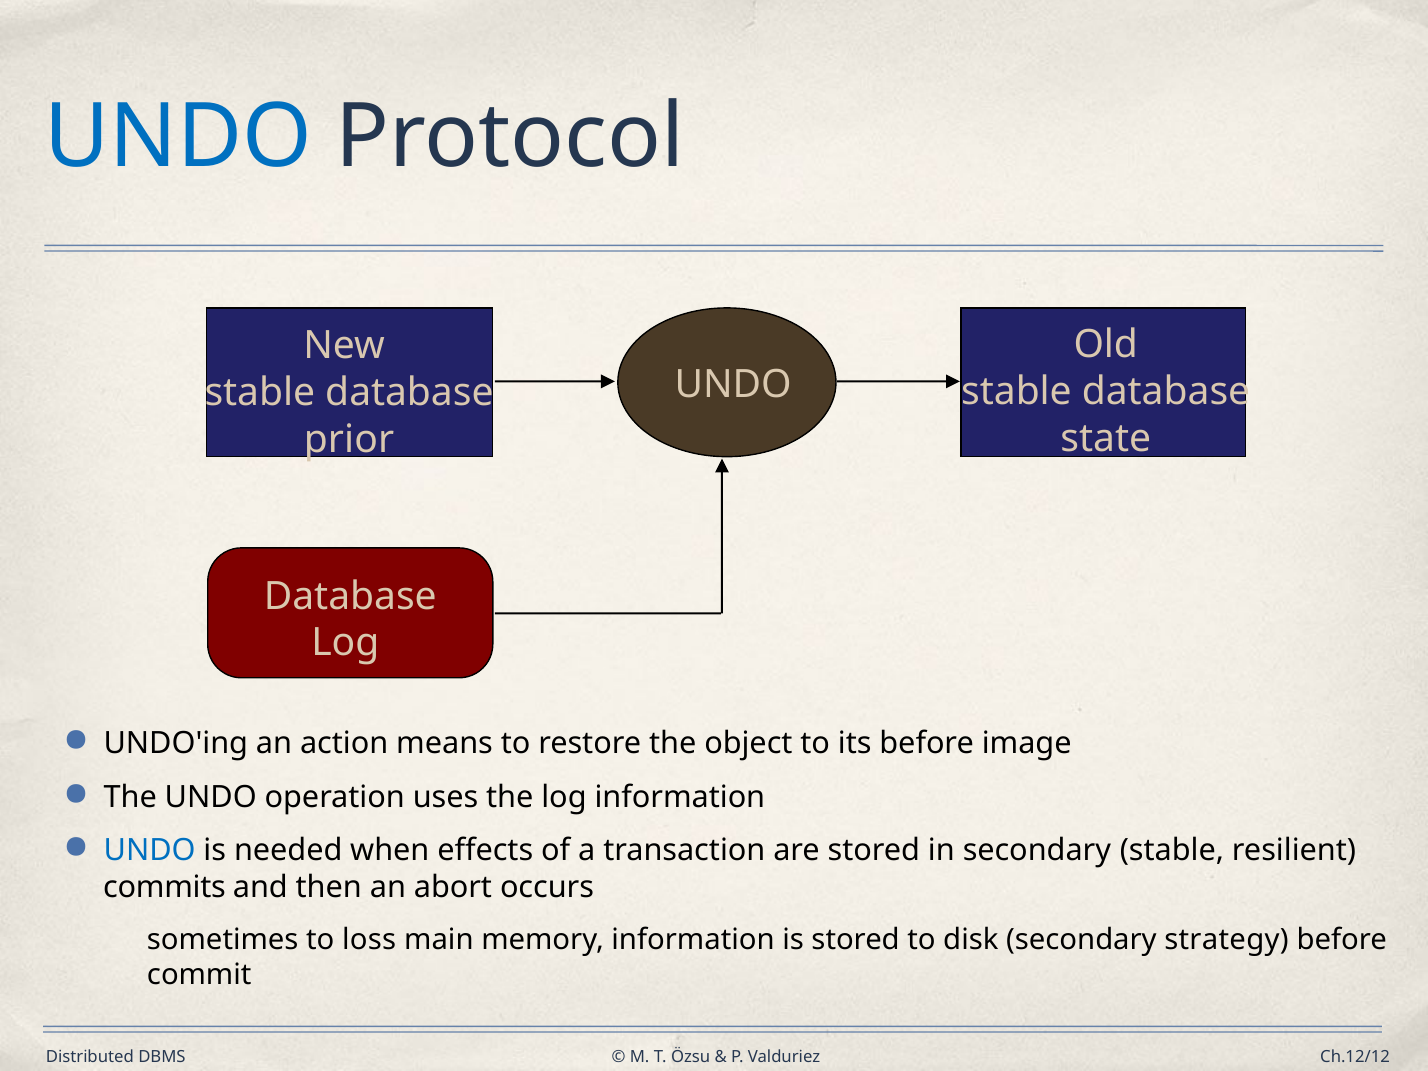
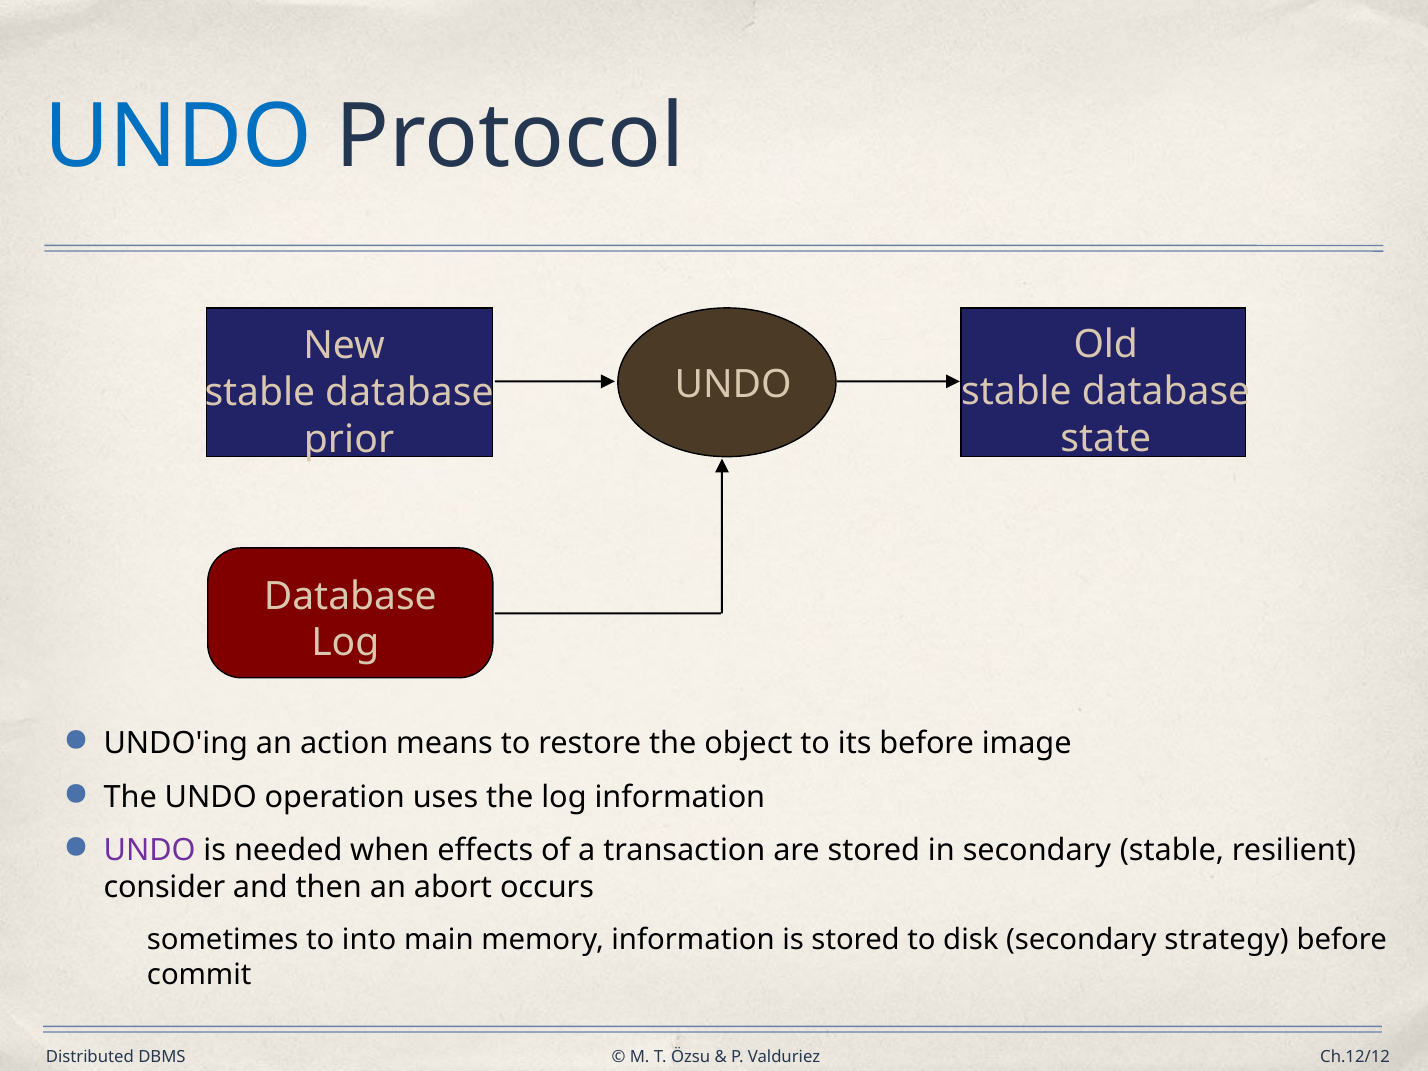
UNDO colour: blue -> purple (150, 851)
commits: commits -> consider (164, 887)
loss: loss -> into (369, 940)
